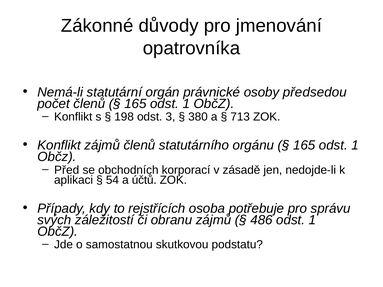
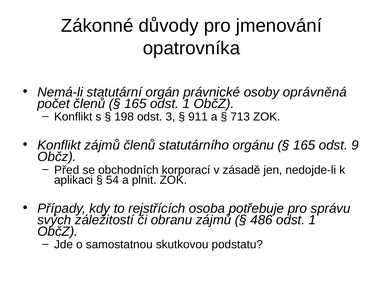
předsedou: předsedou -> oprávněná (315, 92)
380: 380 -> 911 (198, 117)
1: 1 -> 9 (355, 145)
účtů: účtů -> plnit (144, 180)
